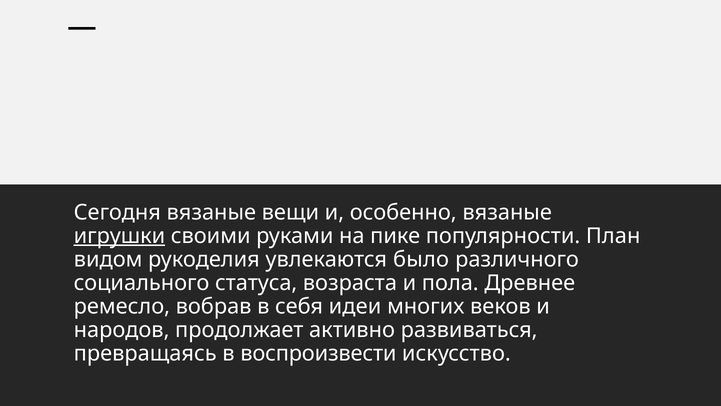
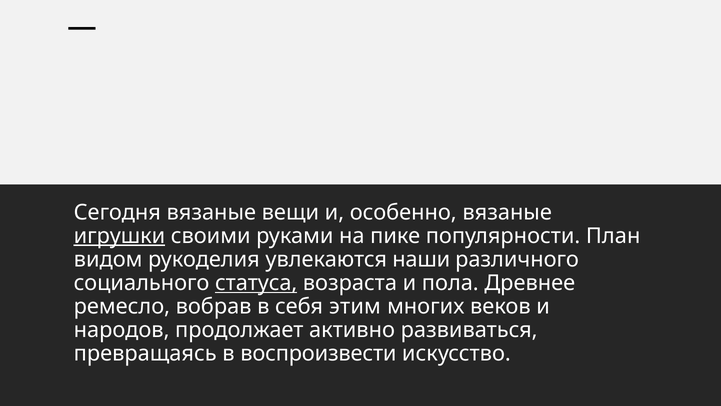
было: было -> наши (421, 259)
статуса underline: none -> present (256, 283)
идеи: идеи -> этим (355, 306)
